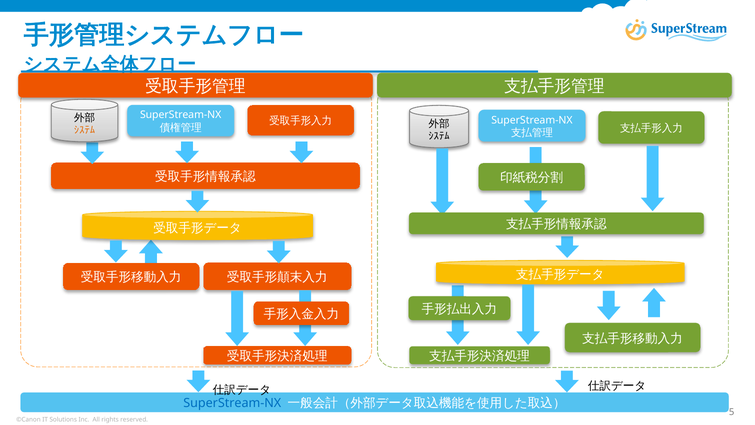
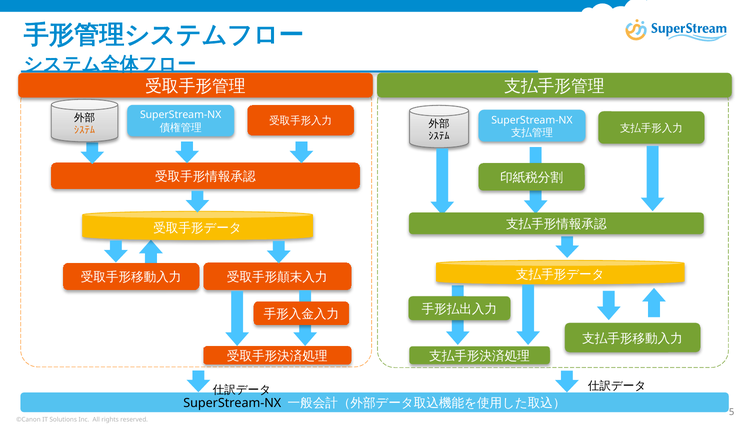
SuperStream-NX colour: blue -> black (232, 403)
